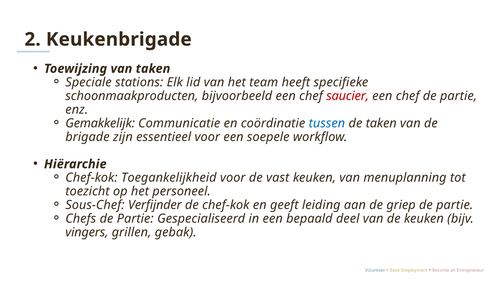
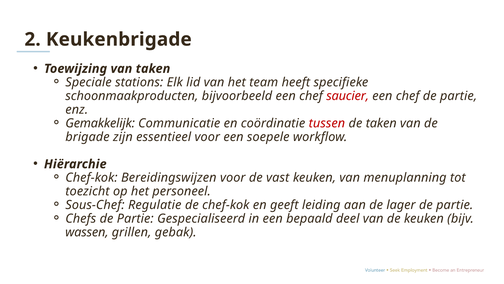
tussen colour: blue -> red (327, 123)
Toegankelijkheid: Toegankelijkheid -> Bereidingswijzen (169, 177)
Verfijnder: Verfijnder -> Regulatie (155, 205)
griep: griep -> lager (401, 205)
vingers: vingers -> wassen (87, 232)
